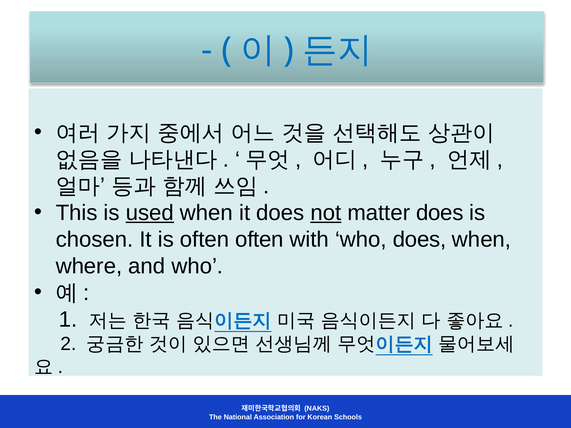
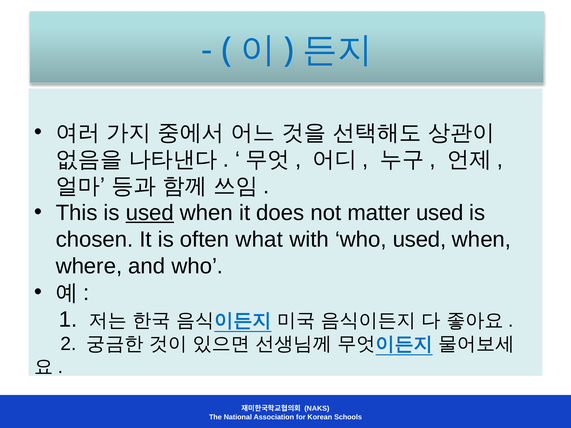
not underline: present -> none (326, 213)
matter does: does -> used (440, 213)
often often: often -> what (259, 240)
who does: does -> used (419, 240)
